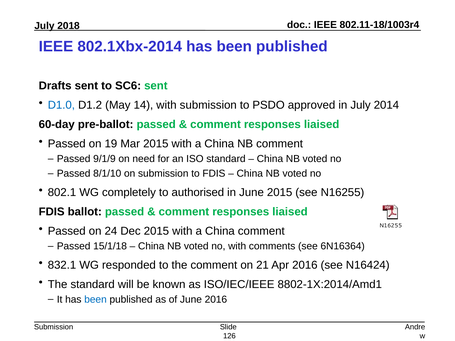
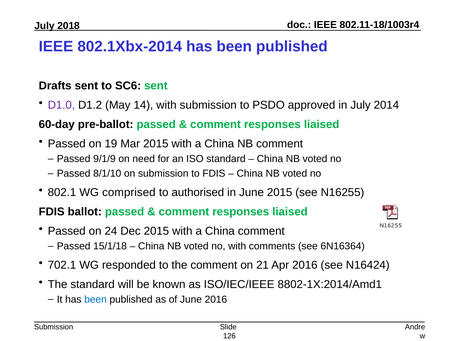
D1.0 colour: blue -> purple (61, 105)
completely: completely -> comprised (129, 192)
832.1: 832.1 -> 702.1 (62, 265)
